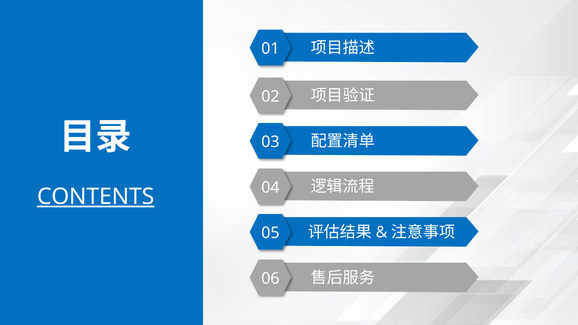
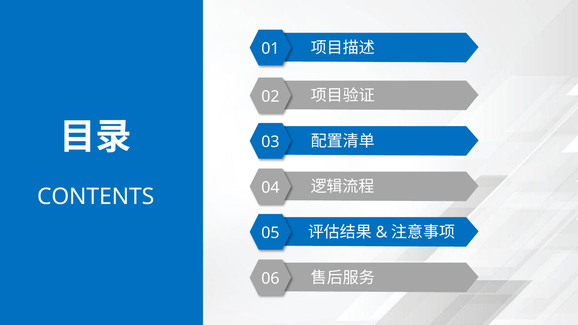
CONTENTS underline: present -> none (96, 197)
